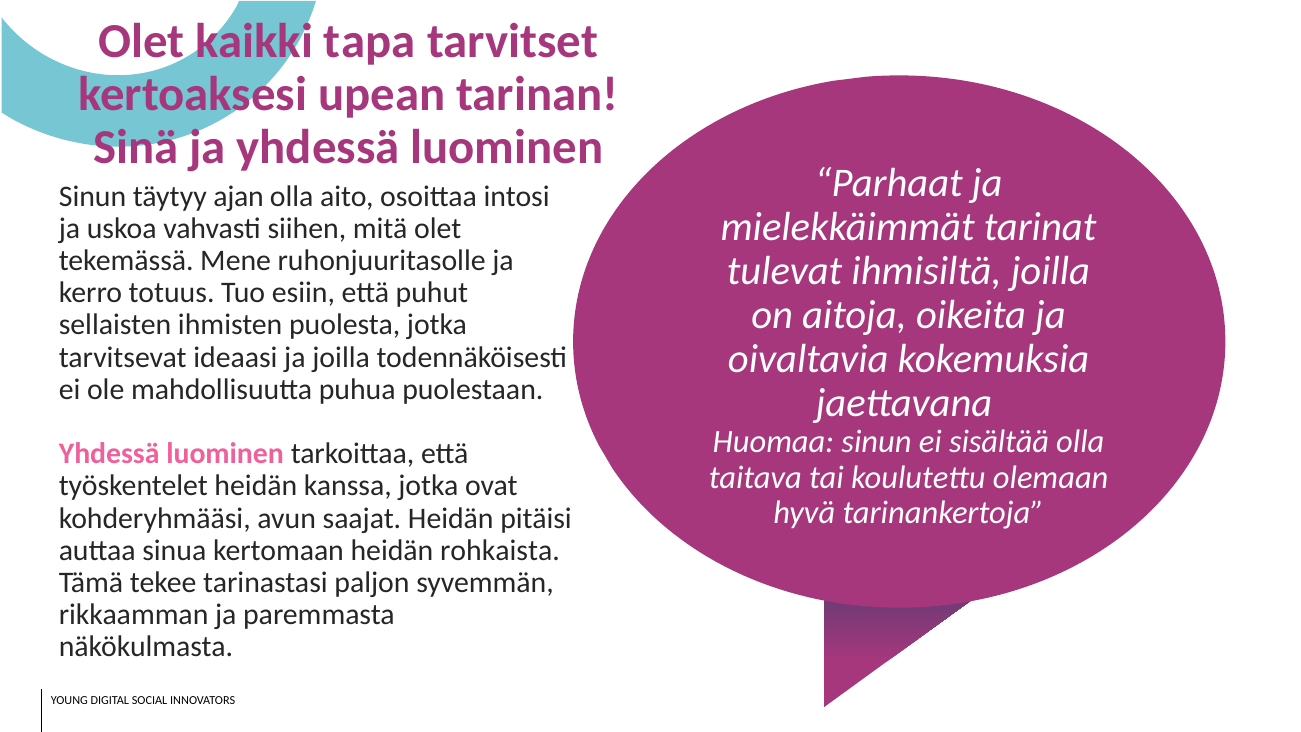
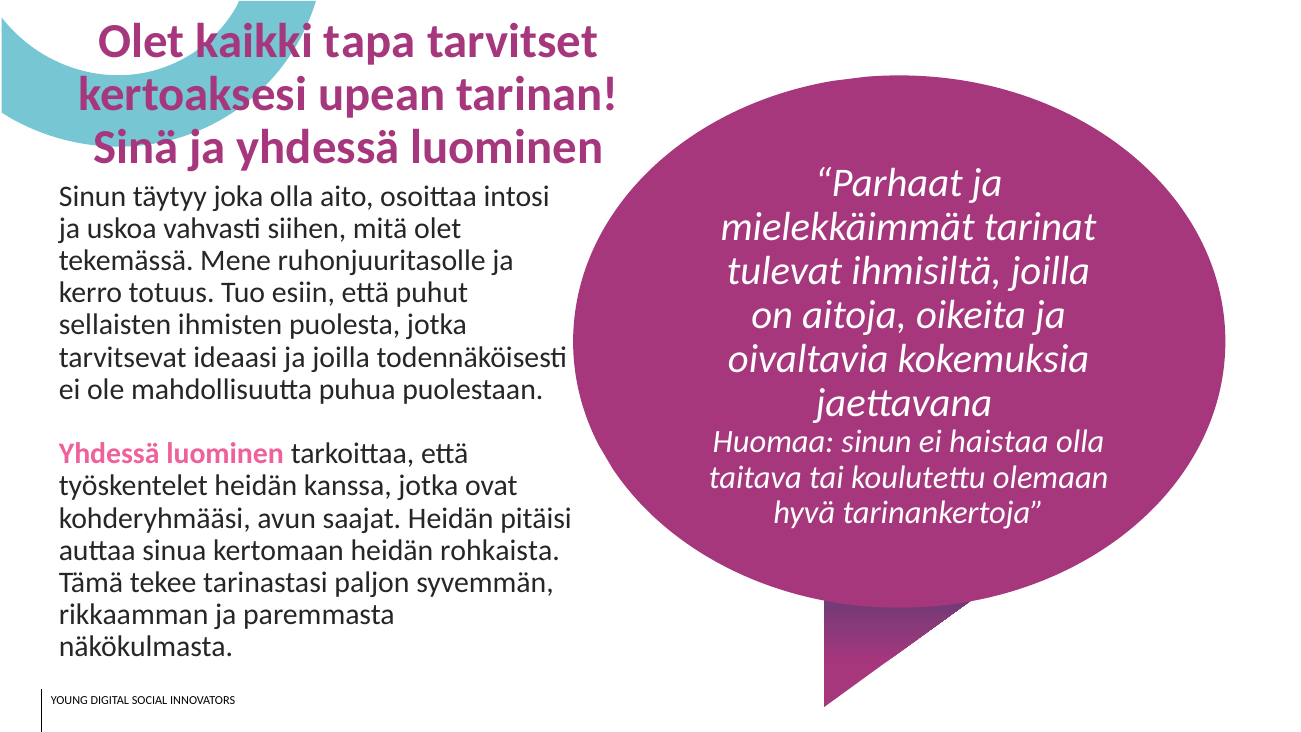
ajan: ajan -> joka (238, 196)
sisältää: sisältää -> haistaa (999, 442)
